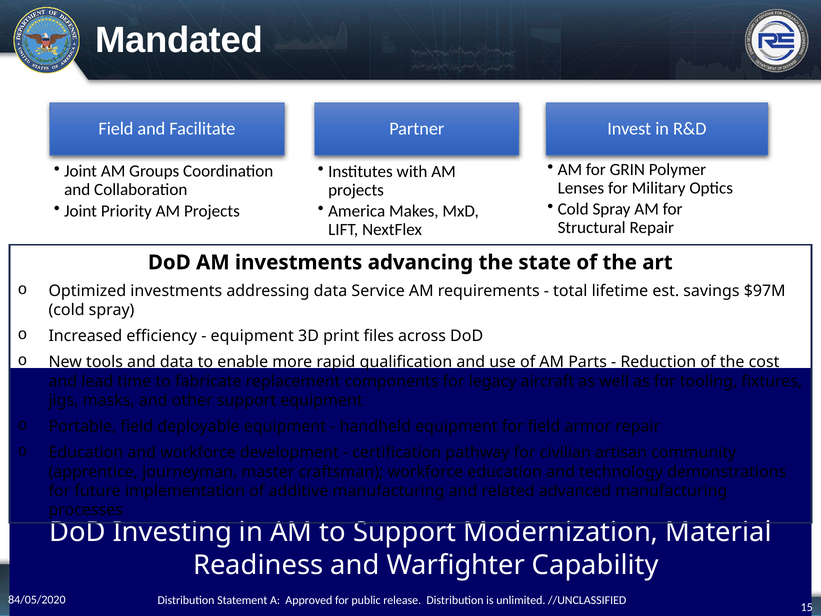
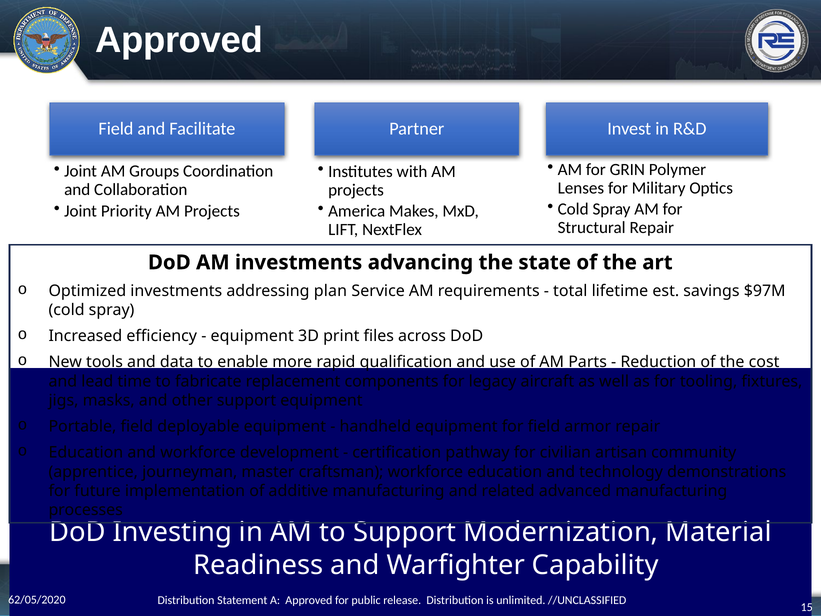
Mandated: Mandated -> Approved (179, 40)
addressing data: data -> plan (330, 291)
84/05/2020: 84/05/2020 -> 62/05/2020 (37, 599)
